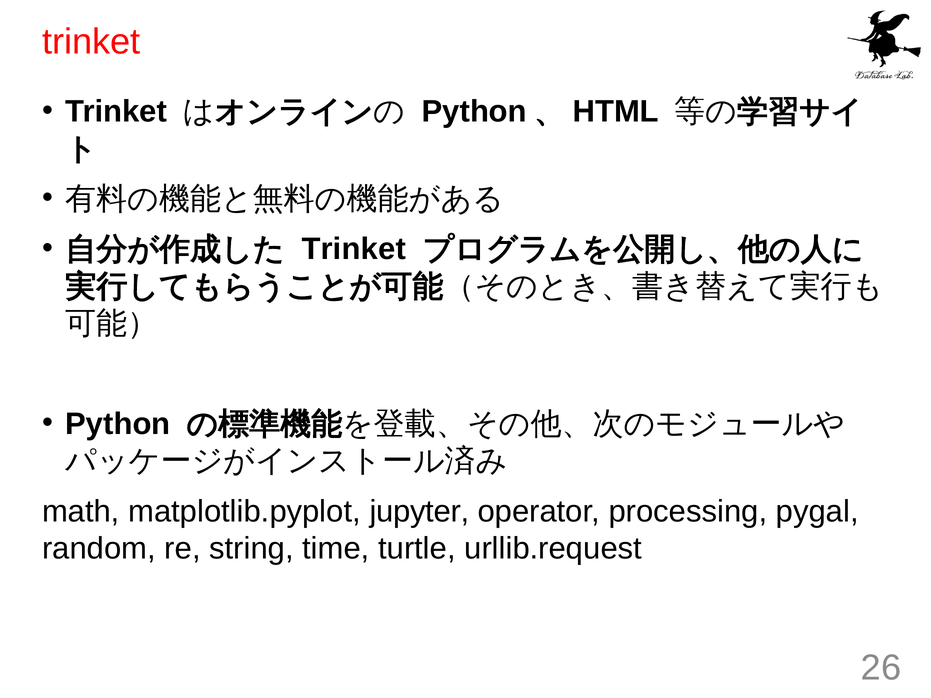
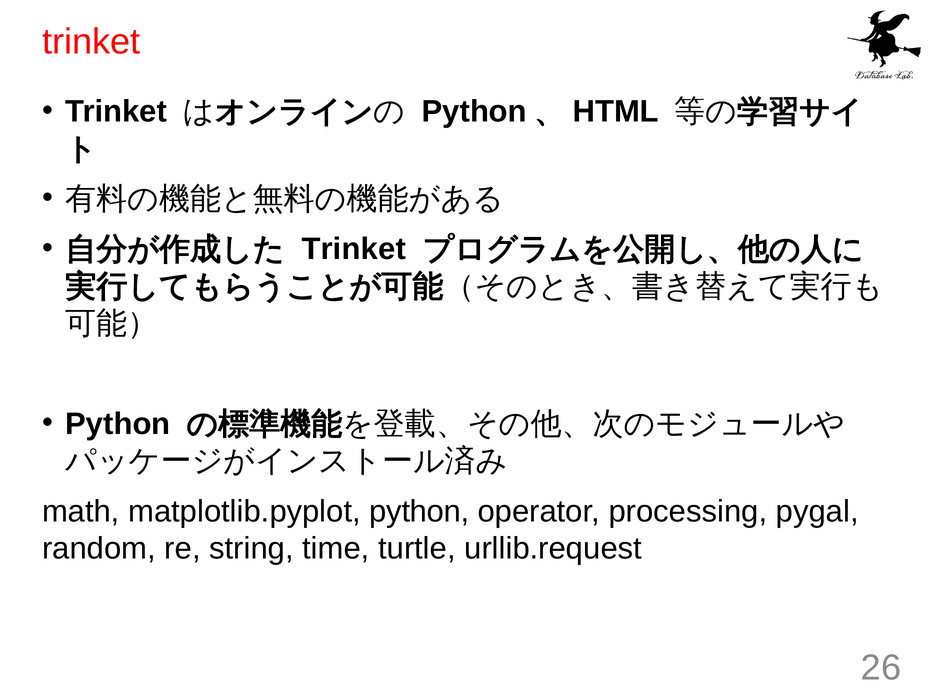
matplotlib.pyplot jupyter: jupyter -> python (419, 511)
